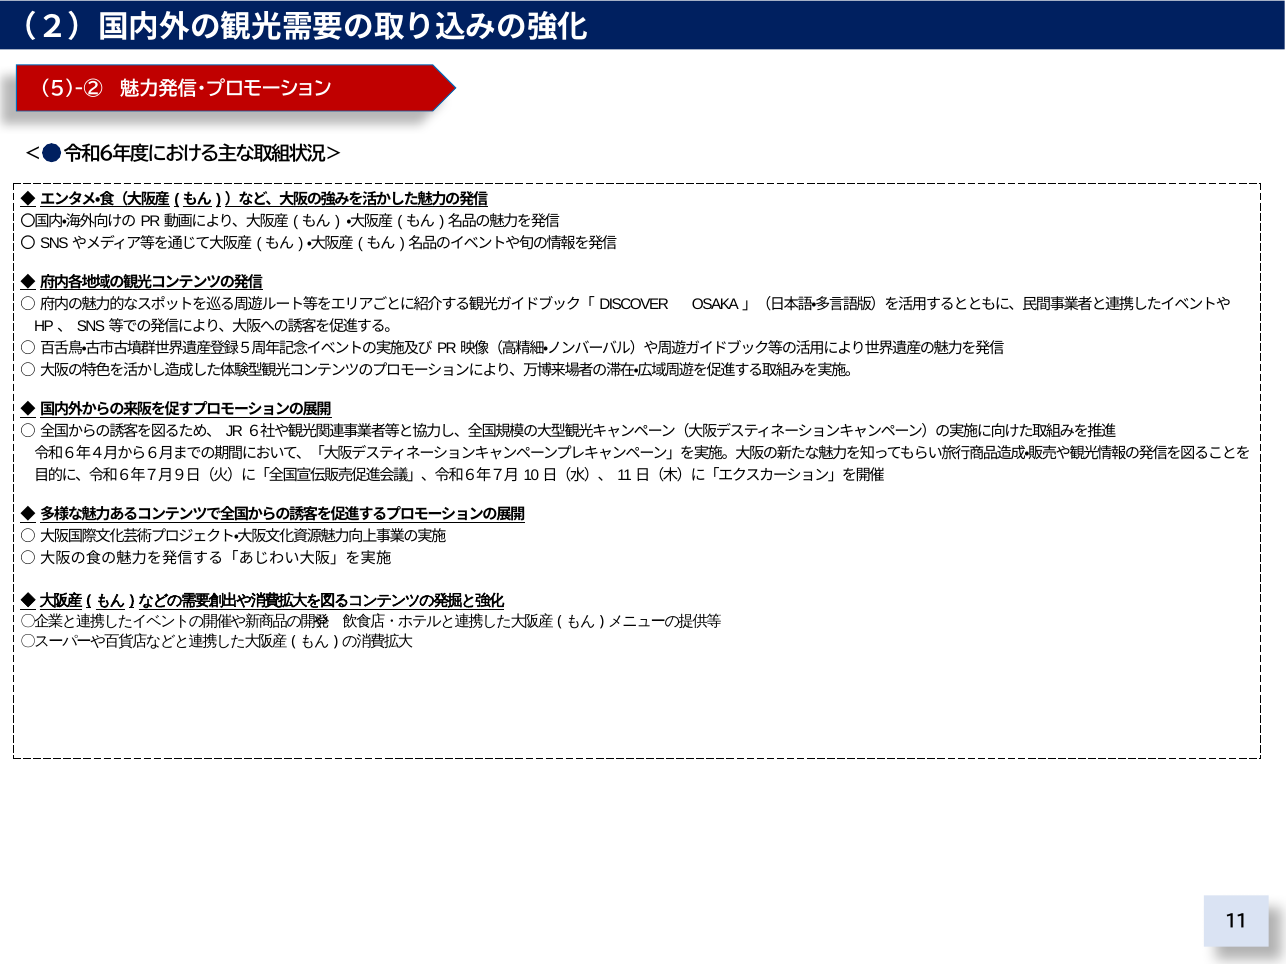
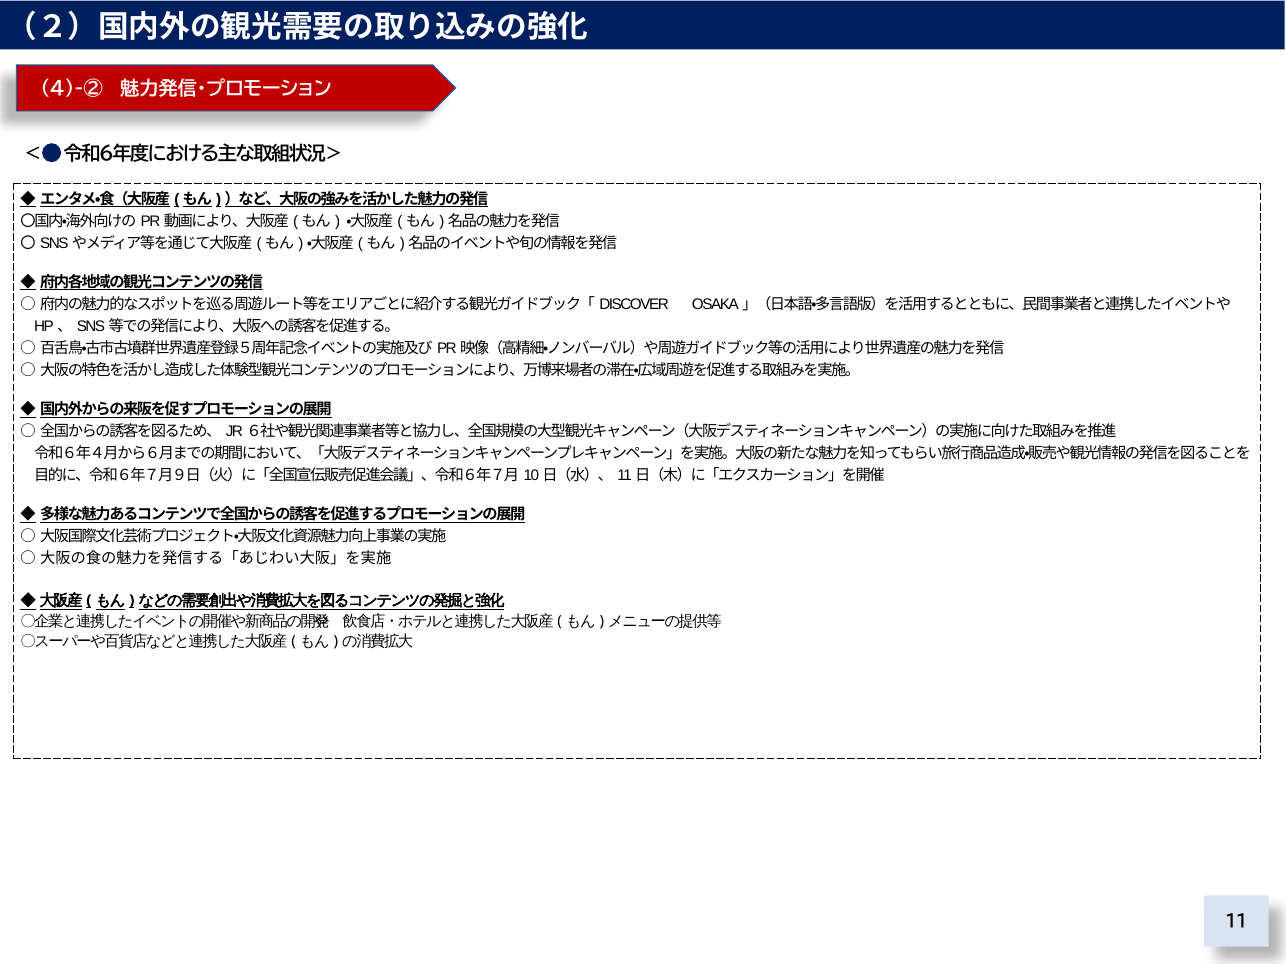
5)-②: 5)-② -> 4)-② (72, 89)
